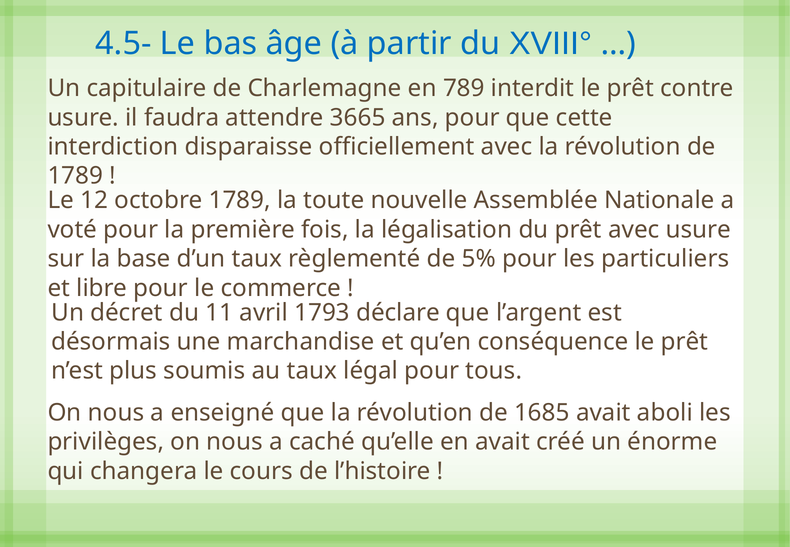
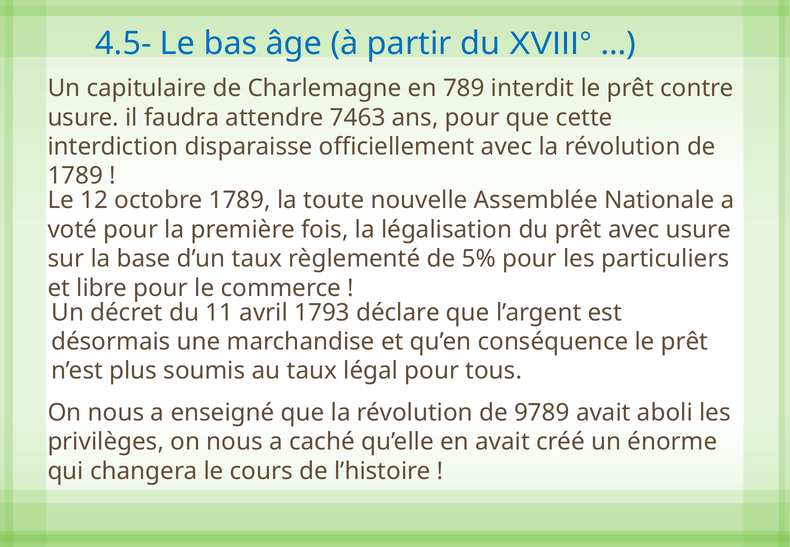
3665: 3665 -> 7463 (358, 118)
1685: 1685 -> 9789 (542, 413)
